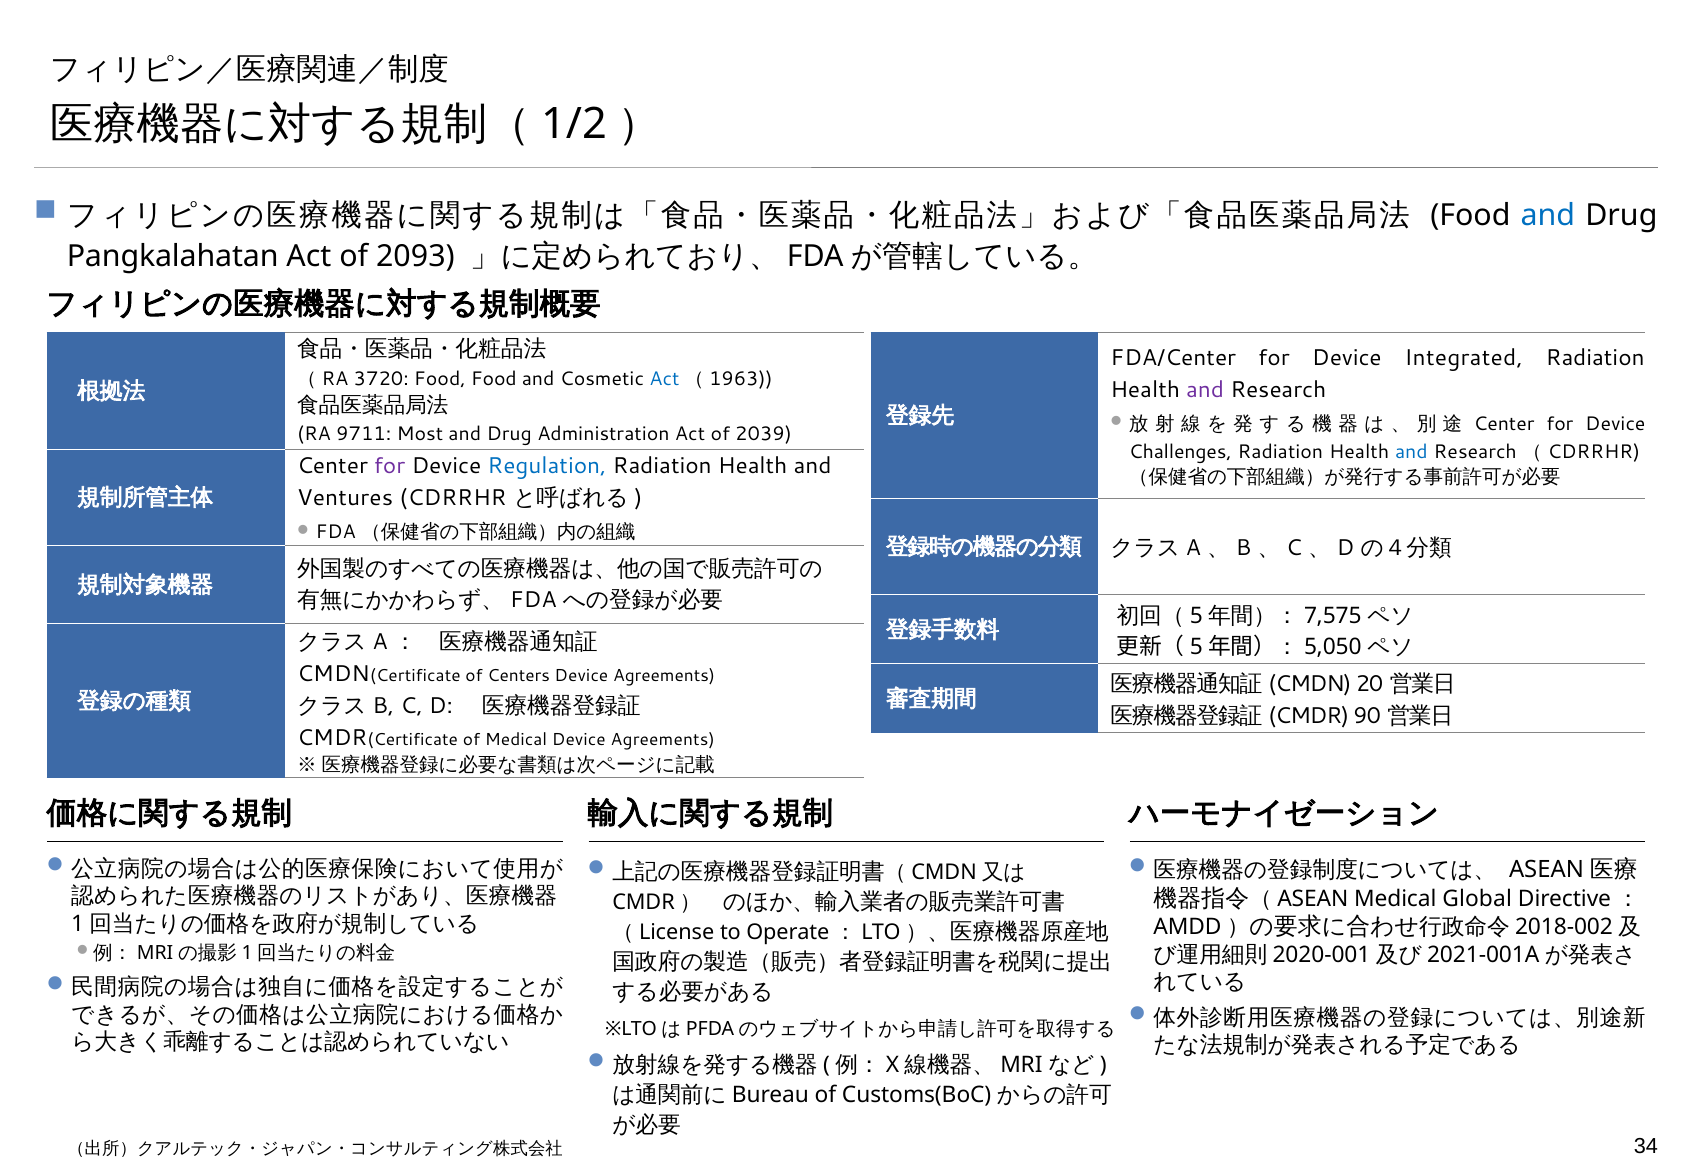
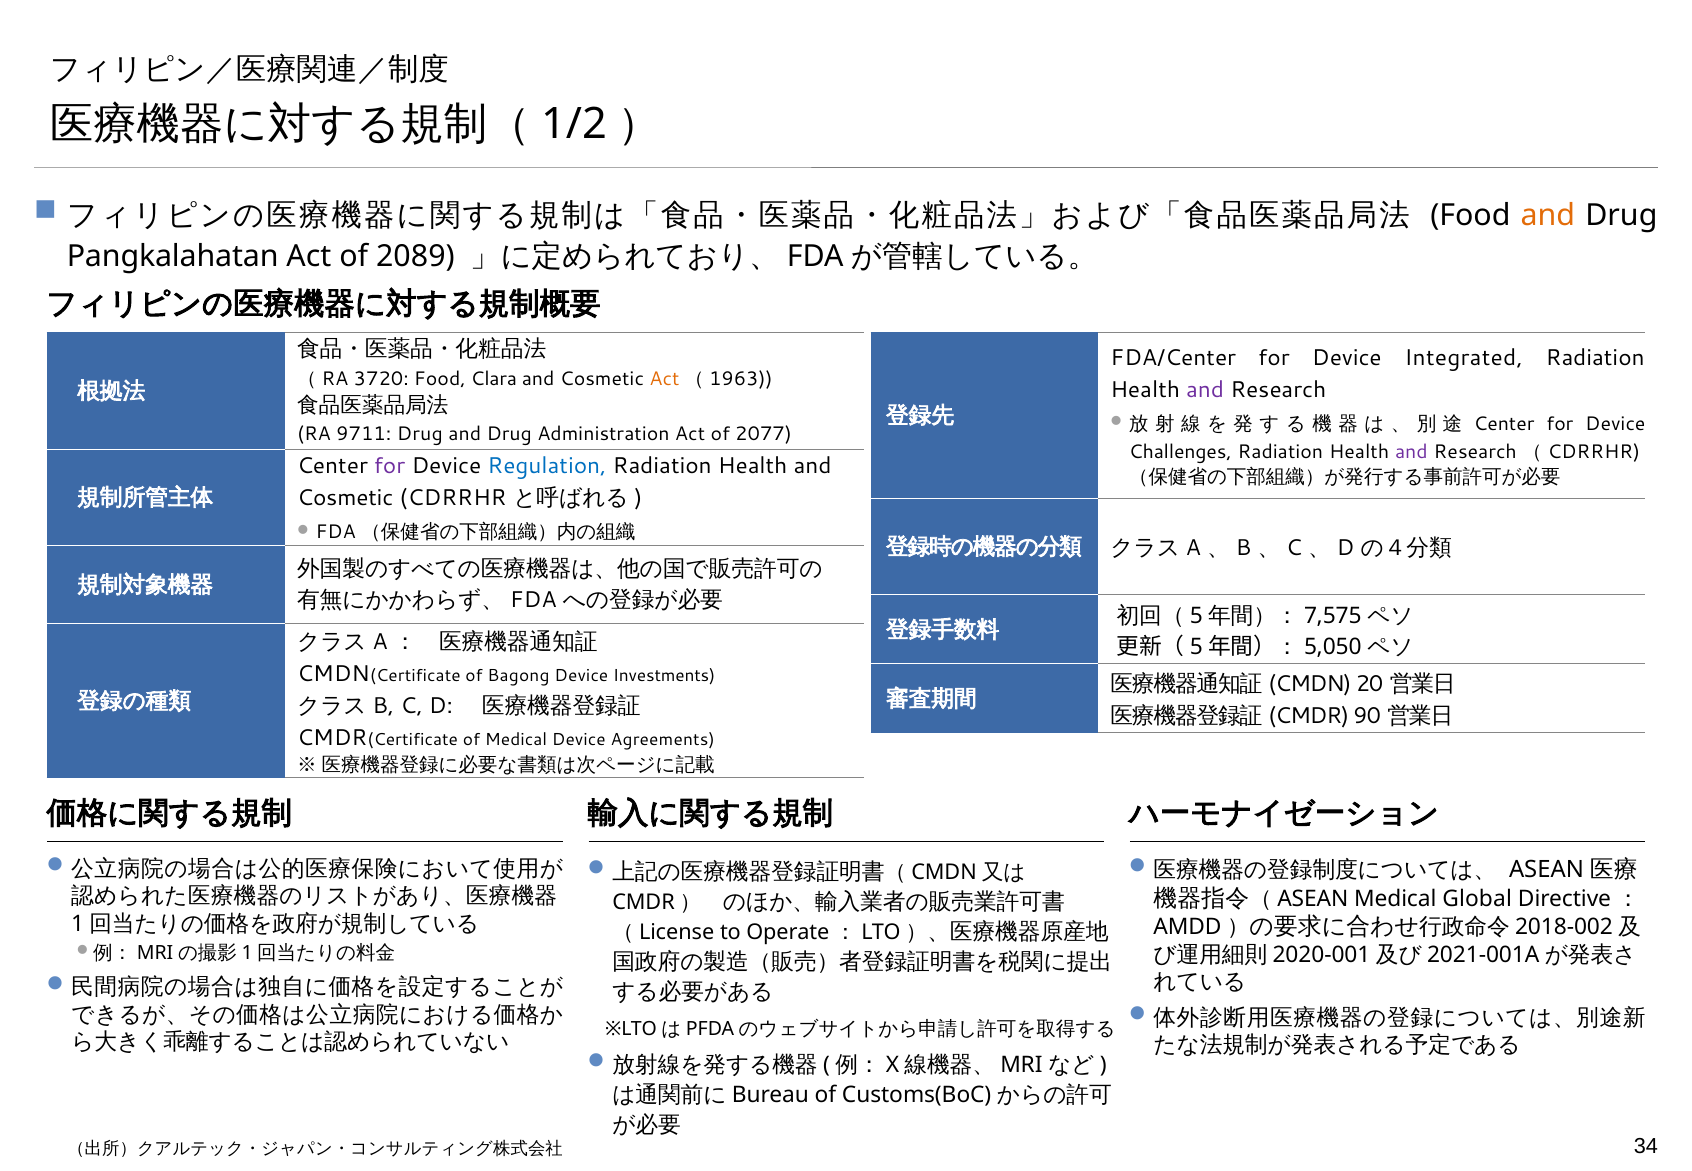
and colour: blue -> orange (1548, 216)
2093: 2093 -> 2089 (415, 256)
Food Food: Food -> Clara (494, 379)
Act colour: blue -> orange (664, 379)
9711 Most: Most -> Drug (420, 434)
2039: 2039 -> 2077 (764, 434)
and colour: blue -> purple (1411, 452)
Ventures: Ventures -> Cosmetic (345, 499)
Centers: Centers -> Bagong (519, 676)
Agreements: Agreements -> Investments (664, 676)
